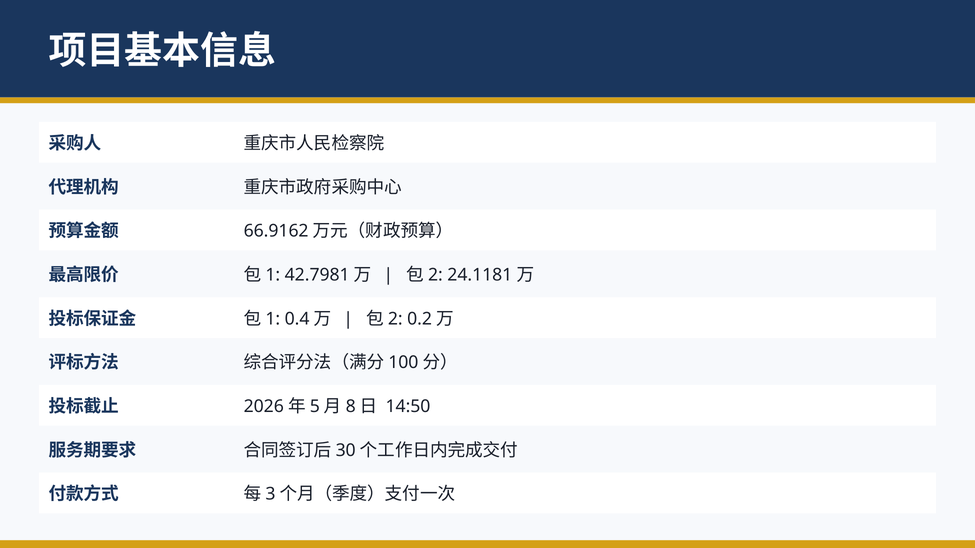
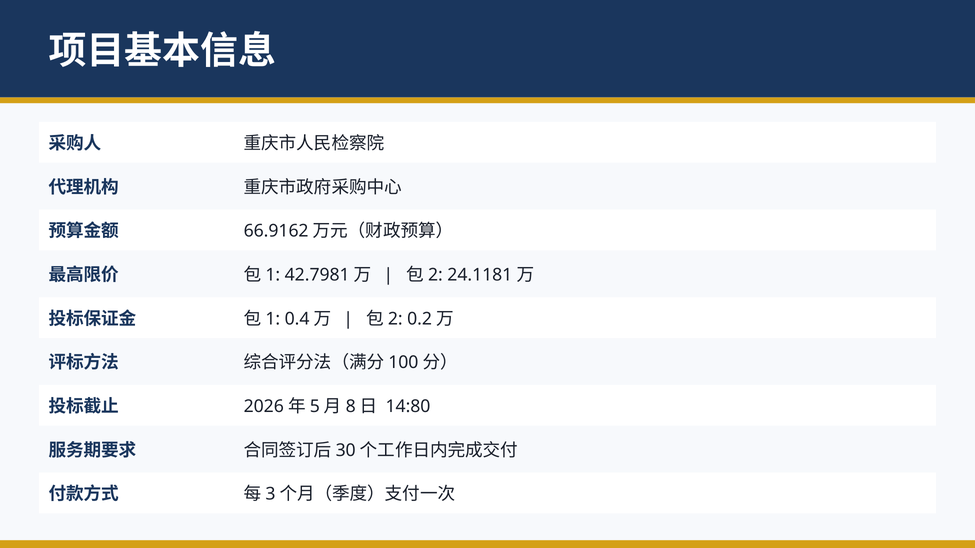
14:50: 14:50 -> 14:80 (408, 407)
